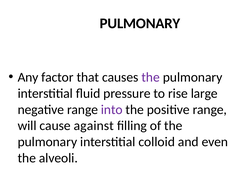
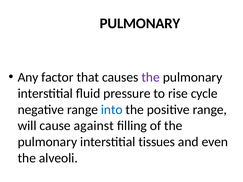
large: large -> cycle (204, 94)
into colour: purple -> blue (112, 110)
colloid: colloid -> tissues (157, 142)
